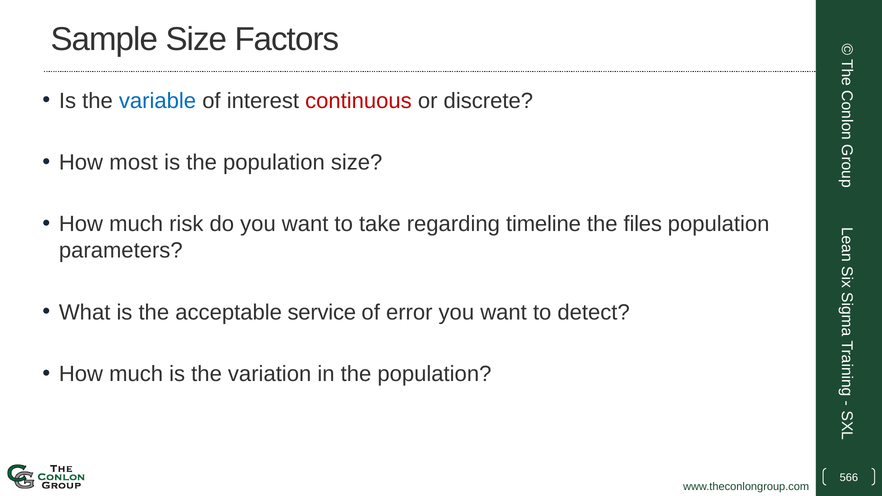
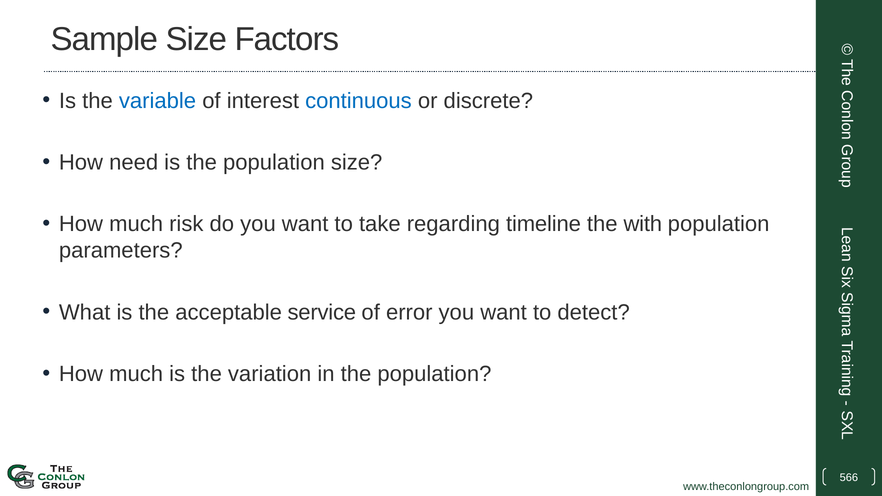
continuous colour: red -> blue (358, 101)
most: most -> need (134, 162)
files: files -> with (643, 224)
